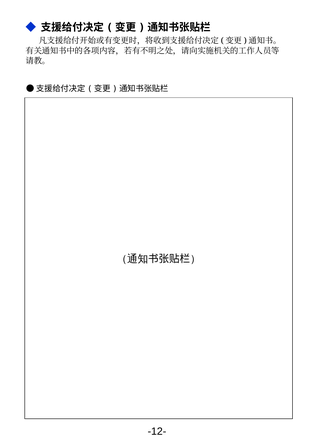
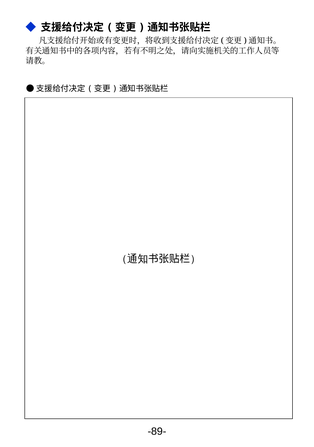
-12-: -12- -> -89- (157, 431)
